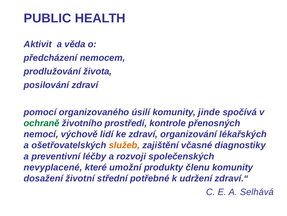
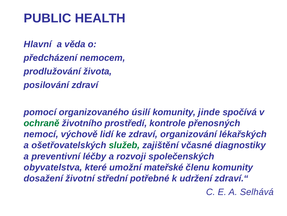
Aktivit: Aktivit -> Hlavní (38, 44)
služeb colour: orange -> green (124, 145)
nevyplacené: nevyplacené -> obyvatelstva (53, 167)
produkty: produkty -> mateřské (164, 167)
